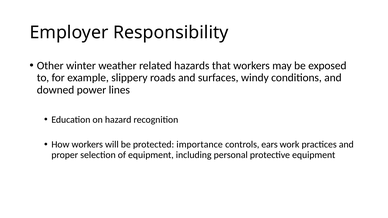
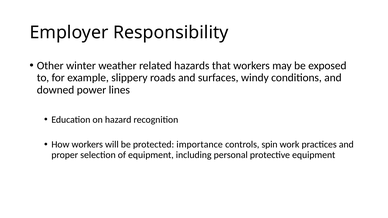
ears: ears -> spin (270, 145)
